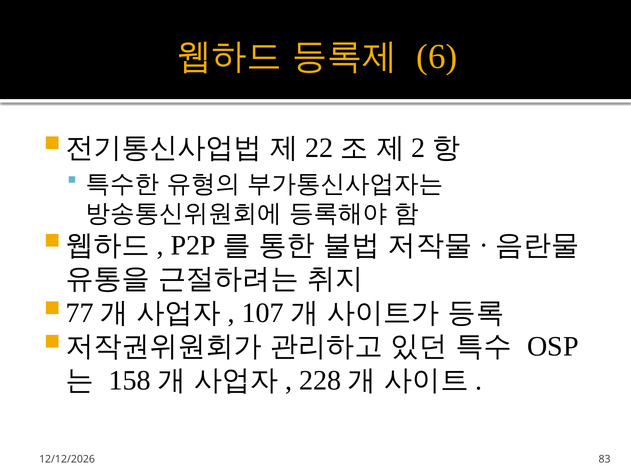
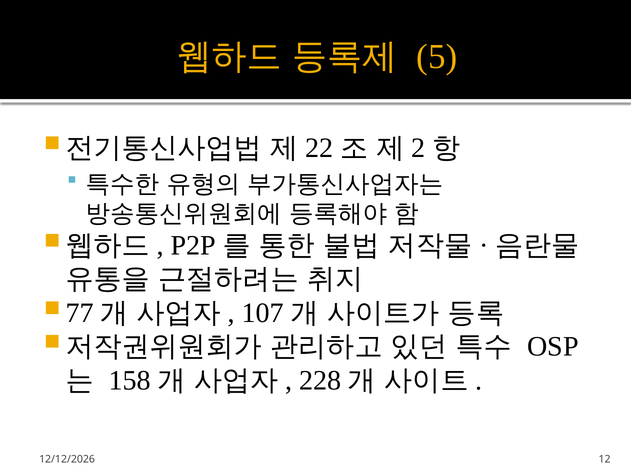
6: 6 -> 5 (437, 56)
83: 83 -> 12 (605, 459)
